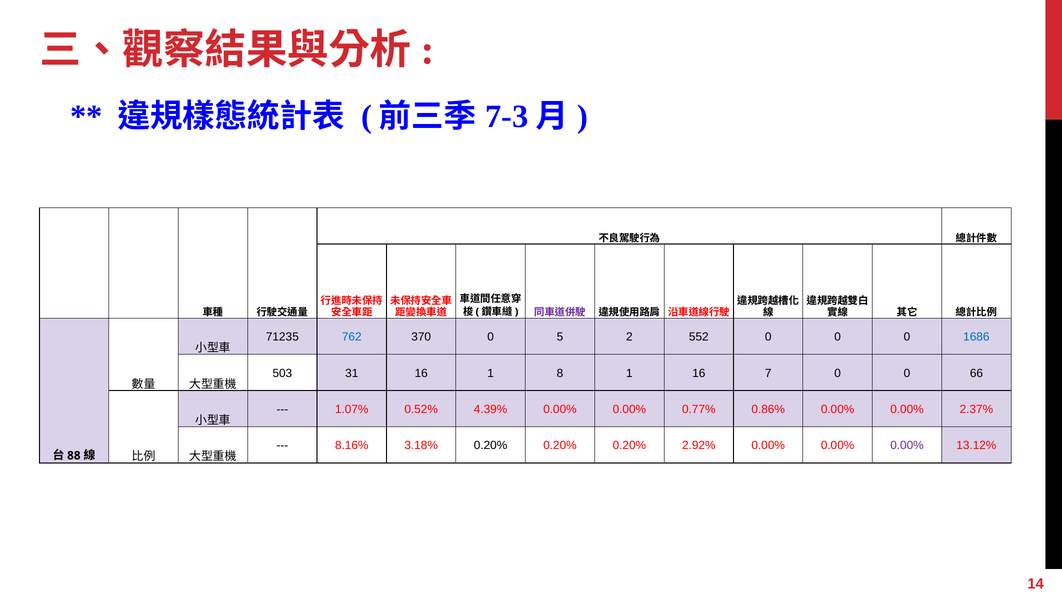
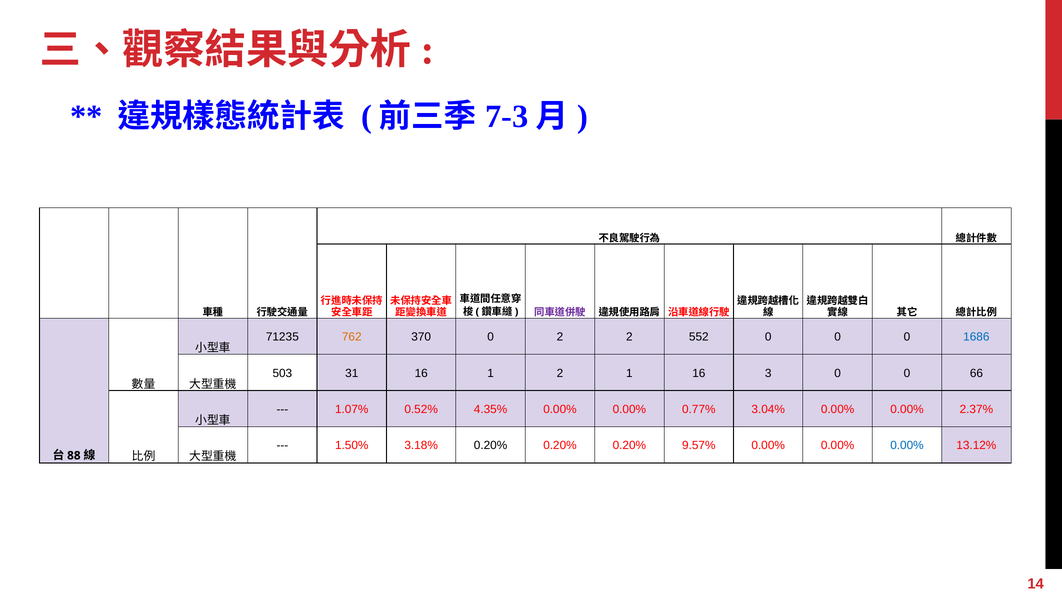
762 colour: blue -> orange (352, 337)
0 5: 5 -> 2 (560, 337)
1 8: 8 -> 2 (560, 373)
7: 7 -> 3 (768, 373)
4.39%: 4.39% -> 4.35% (491, 410)
0.86%: 0.86% -> 3.04% (768, 410)
8.16%: 8.16% -> 1.50% (352, 446)
2.92%: 2.92% -> 9.57% (699, 446)
0.00% colour: purple -> blue (907, 446)
